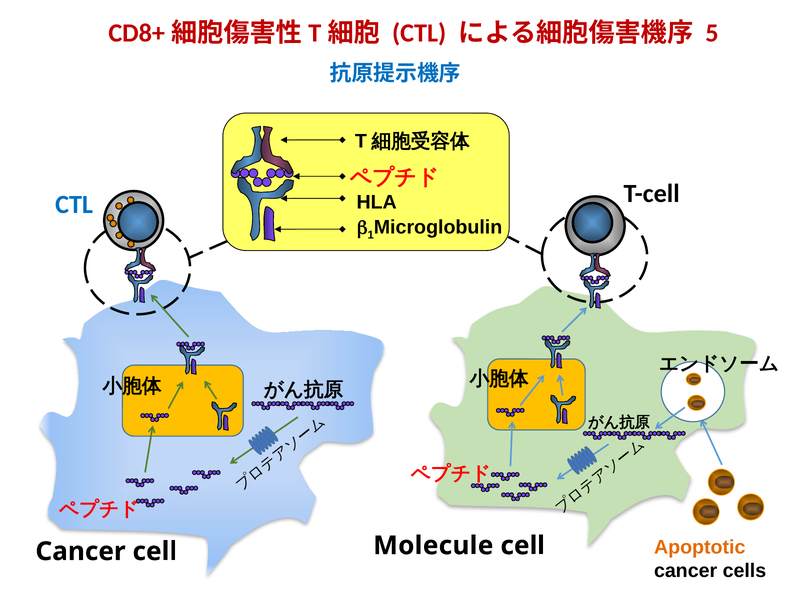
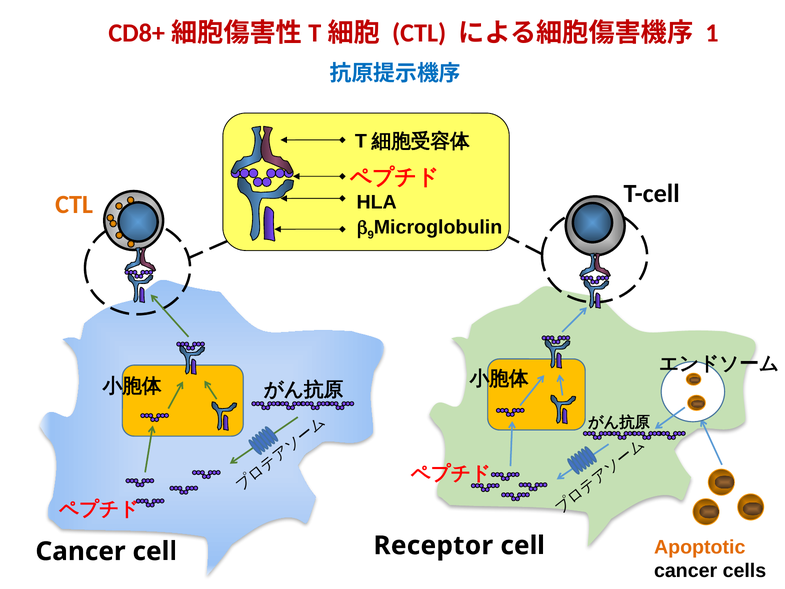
5: 5 -> 1 (712, 33)
CTL colour: blue -> orange (74, 204)
1: 1 -> 9 (371, 235)
Molecule: Molecule -> Receptor (433, 545)
